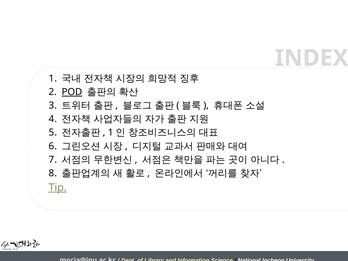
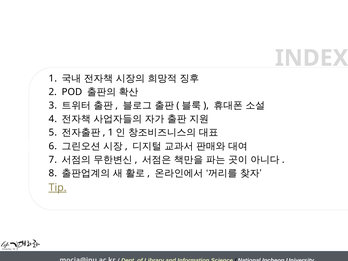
POD underline: present -> none (72, 92)
